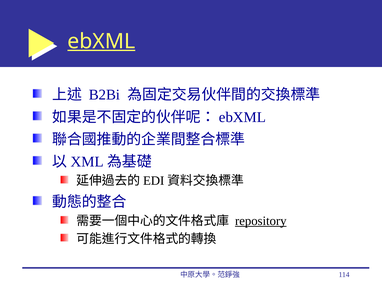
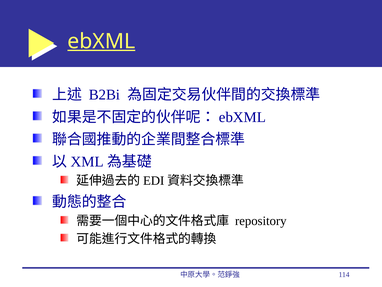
repository underline: present -> none (261, 221)
